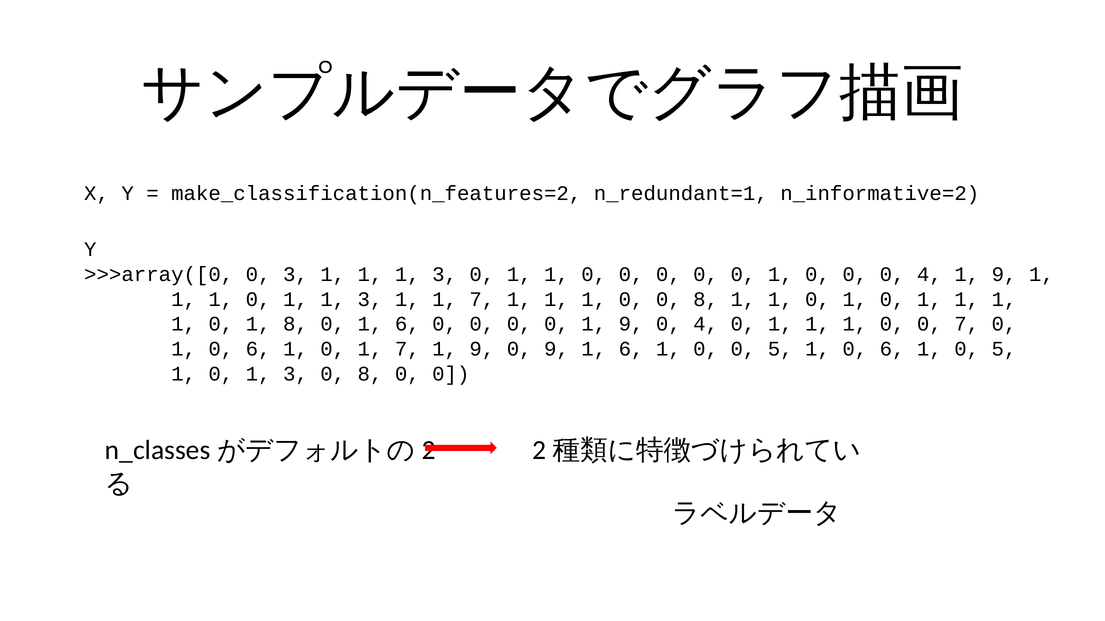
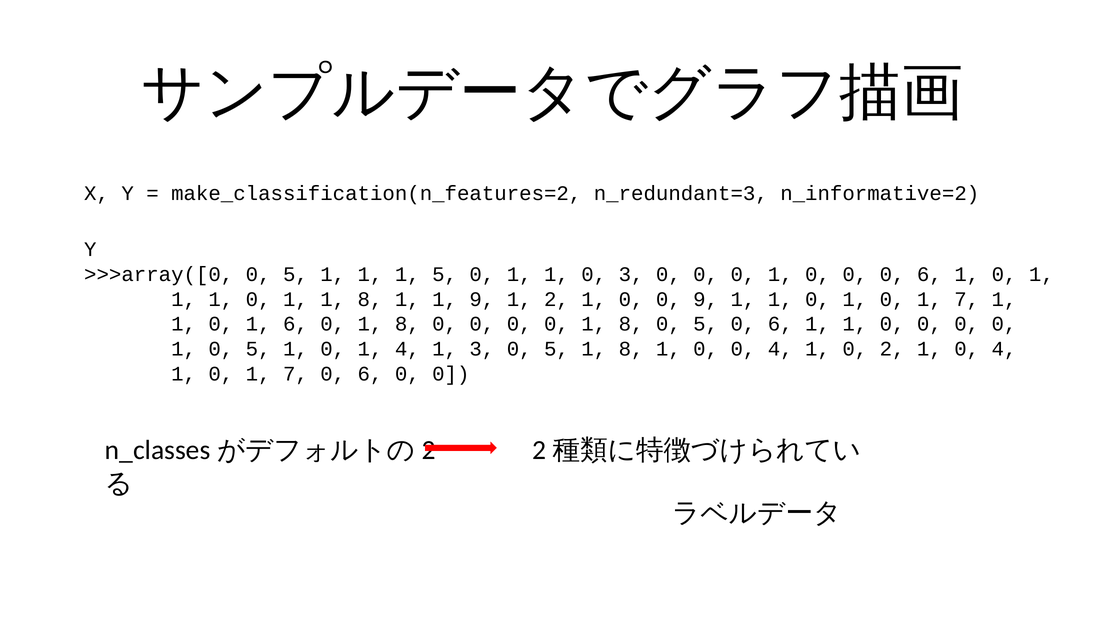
n_redundant=1: n_redundant=1 -> n_redundant=3 (681, 194)
>>>array([0 0 3: 3 -> 5 (295, 275)
1 1 1 3: 3 -> 5 (445, 275)
0: 0 -> 3 (631, 275)
0 0 4: 4 -> 6 (929, 275)
9: 9 -> 0 (1004, 275)
0 1 1 3: 3 -> 8 (370, 299)
1 1 7: 7 -> 9 (482, 299)
1: 1 -> 2 (556, 299)
0 0 8: 8 -> 9 (706, 299)
1: 1 -> 7 (967, 299)
1 8: 8 -> 6 (295, 324)
6: 6 -> 8 (407, 324)
0 0 1 9: 9 -> 8 (631, 324)
4: 4 -> 5 (706, 324)
1: 1 -> 6 (780, 324)
7: 7 -> 0 (967, 324)
6: 6 -> 5 (258, 349)
0 1 7: 7 -> 4 (407, 349)
9: 9 -> 3 (482, 349)
9: 9 -> 5 (556, 349)
6: 6 -> 8 (631, 349)
0 0 5: 5 -> 4 (780, 349)
6: 6 -> 2 (892, 349)
1 0 5: 5 -> 4 (1004, 349)
3: 3 -> 7 (295, 374)
8: 8 -> 6 (370, 374)
